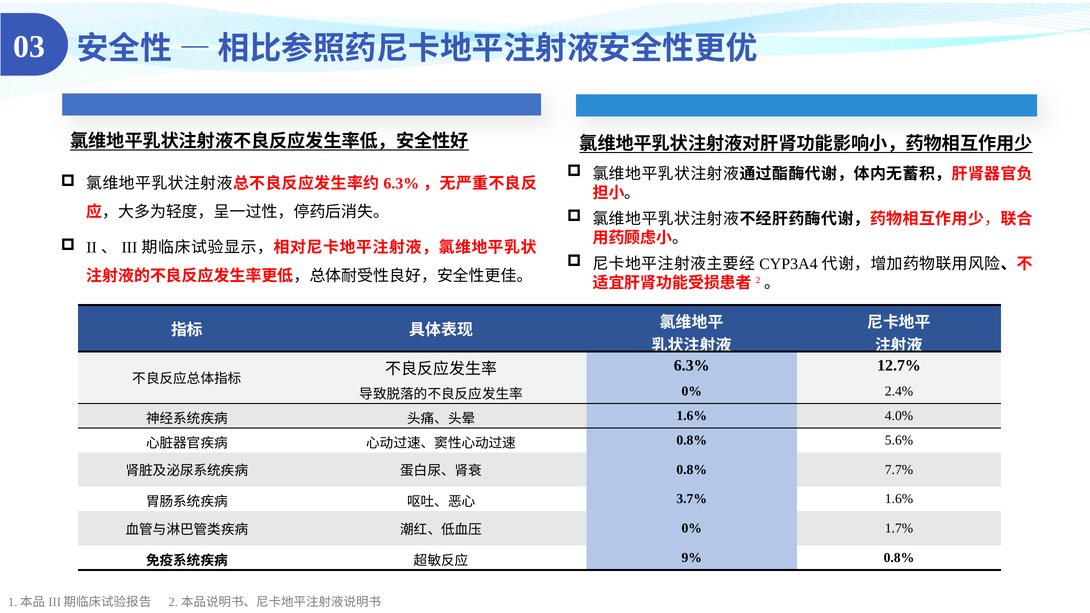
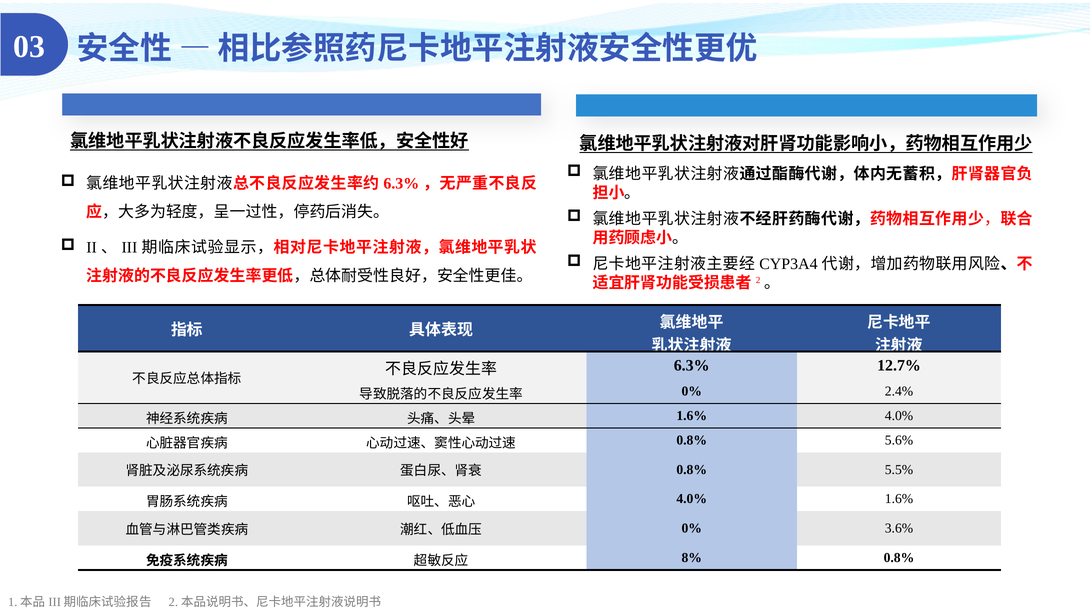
7.7%: 7.7% -> 5.5% (899, 470)
3.7%: 3.7% -> 4.0% (692, 499)
1.7%: 1.7% -> 3.6% (899, 528)
9%: 9% -> 8% (692, 558)
